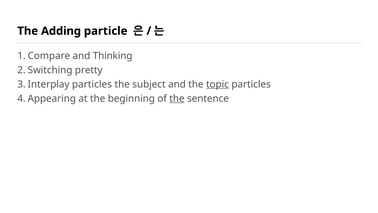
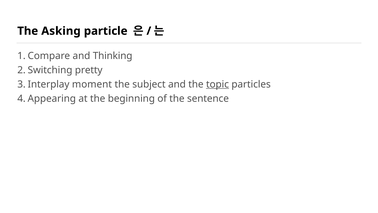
Adding: Adding -> Asking (61, 31)
particles: particles -> moment (92, 84)
the underline: present -> none (177, 98)
